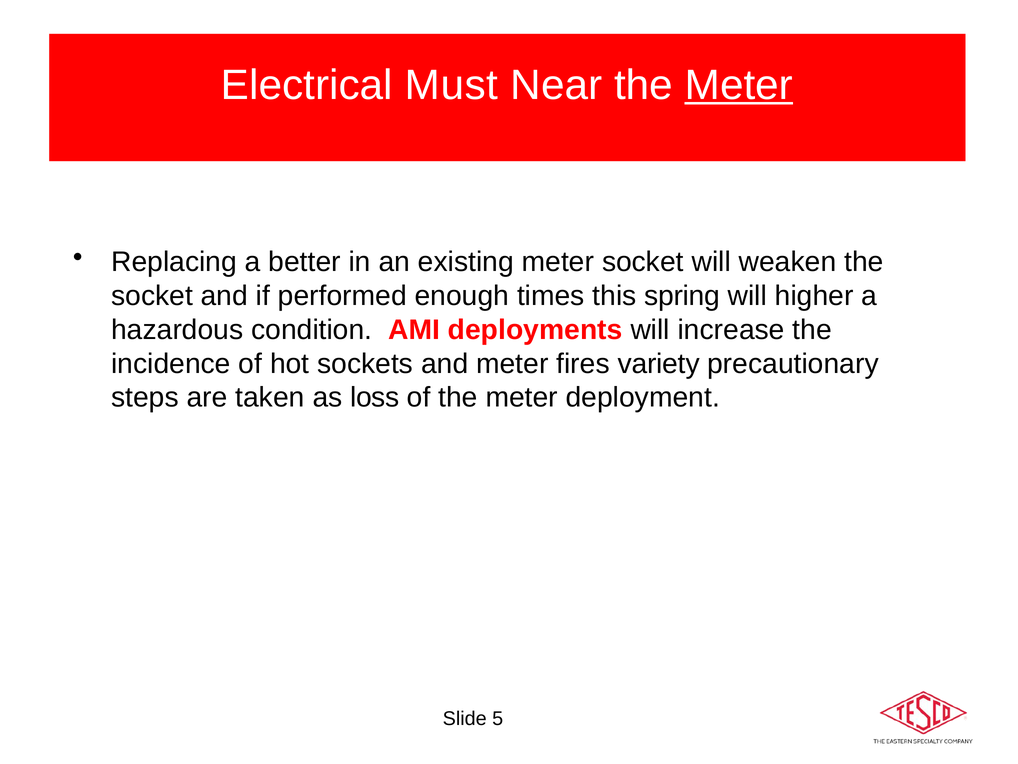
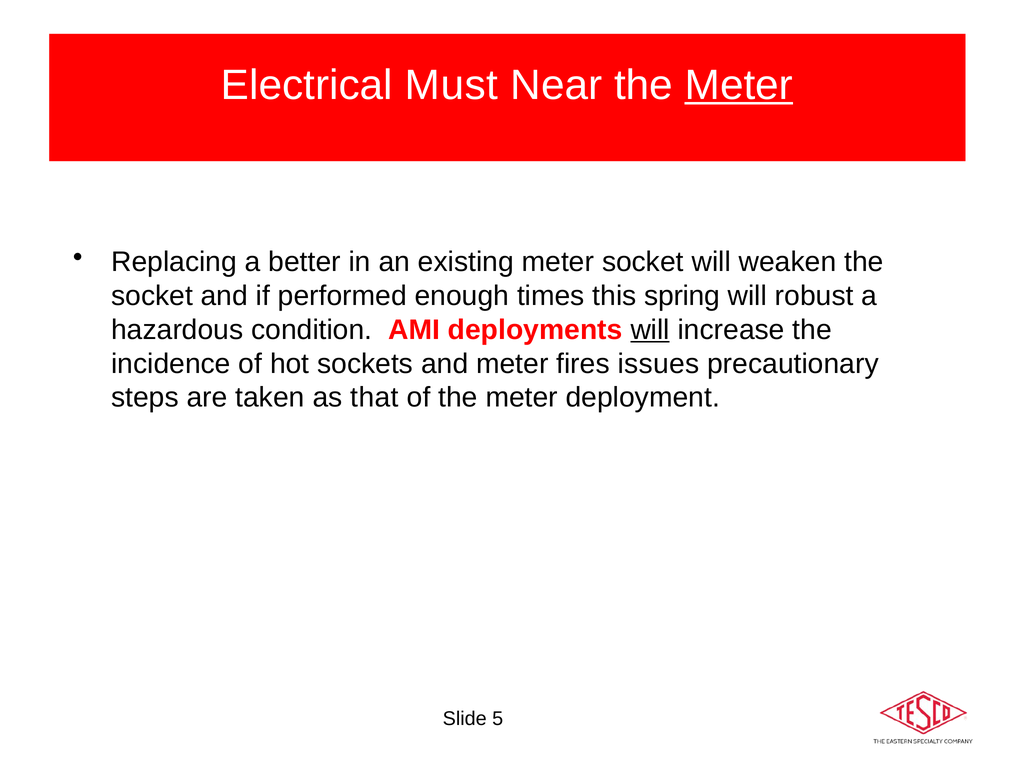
higher: higher -> robust (814, 296)
will underline: none -> present (650, 329)
variety: variety -> issues (658, 363)
loss: loss -> that (374, 397)
